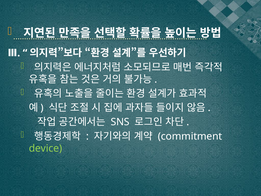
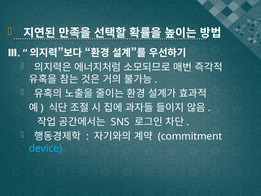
device colour: light green -> light blue (45, 148)
